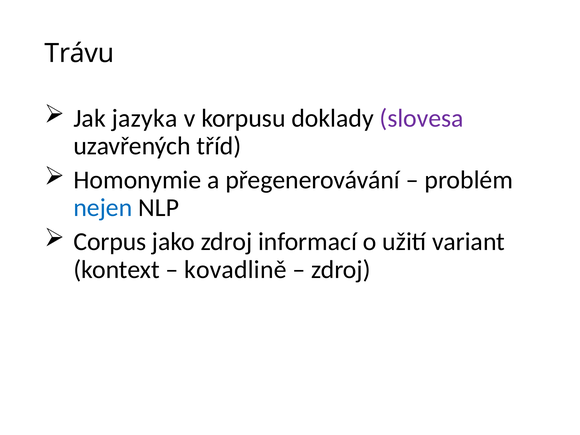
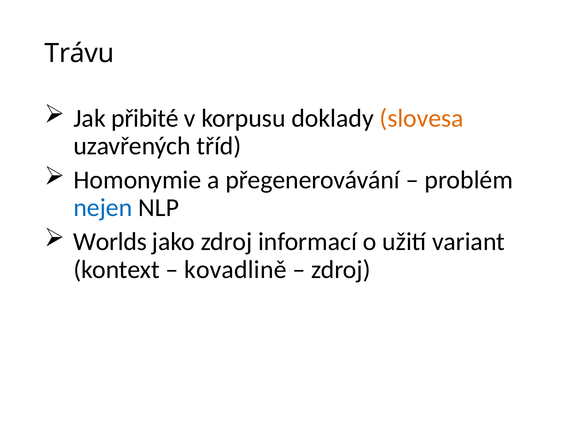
jazyka: jazyka -> přibité (145, 118)
slovesa colour: purple -> orange (422, 118)
Corpus: Corpus -> Worlds (110, 242)
